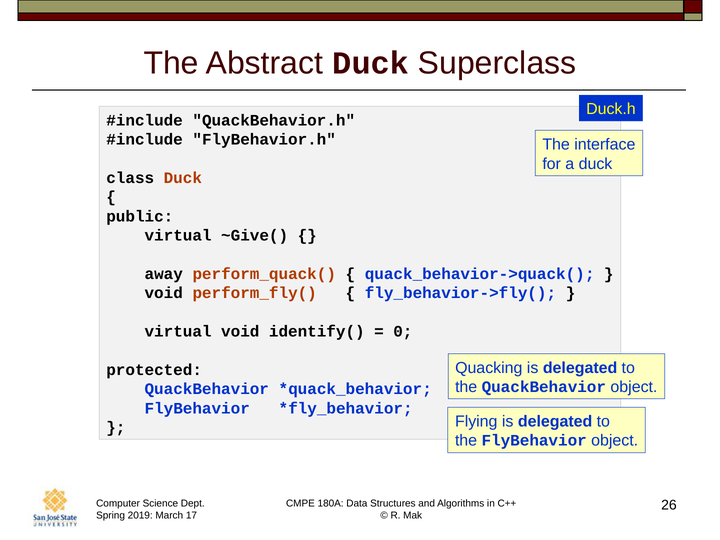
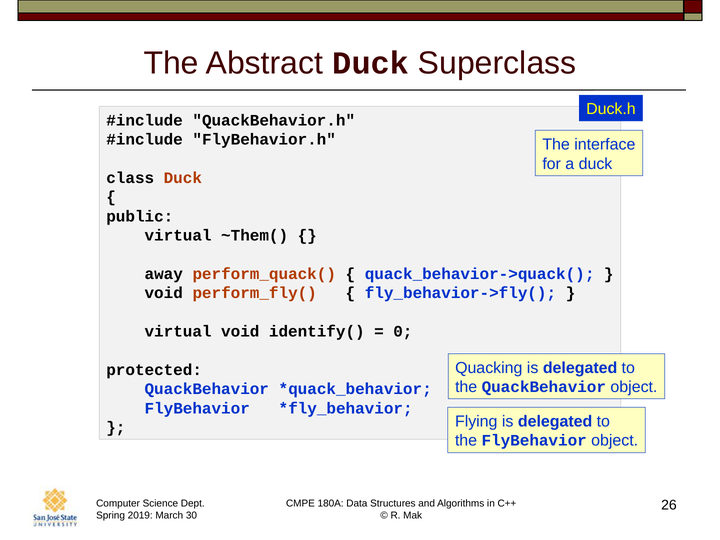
~Give(: ~Give( -> ~Them( (255, 236)
17: 17 -> 30 (191, 515)
